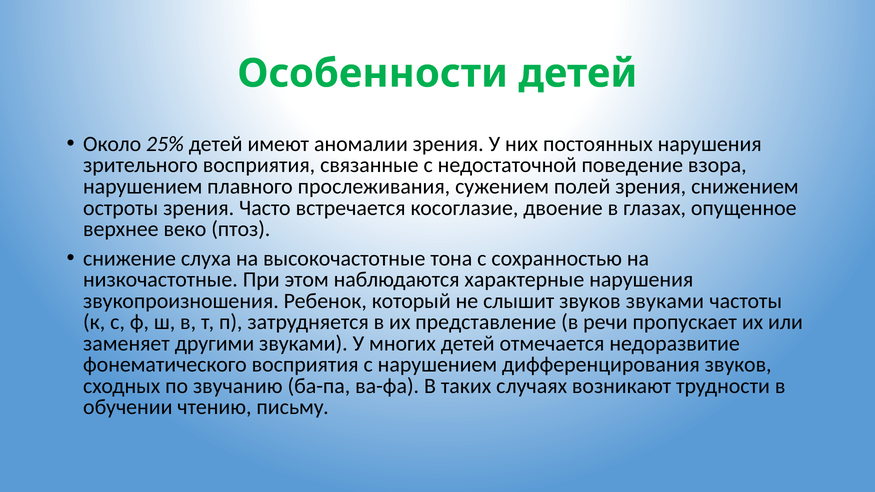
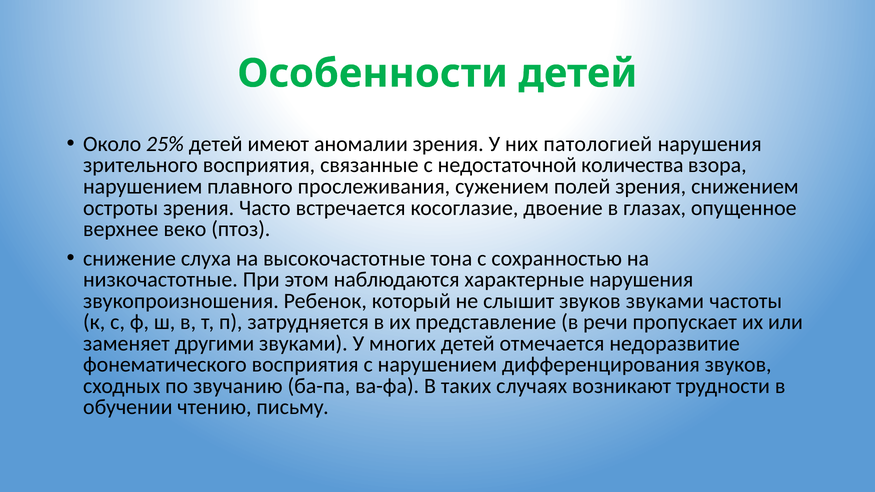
постоянных: постоянных -> патологией (598, 144)
поведение: поведение -> количества (632, 165)
